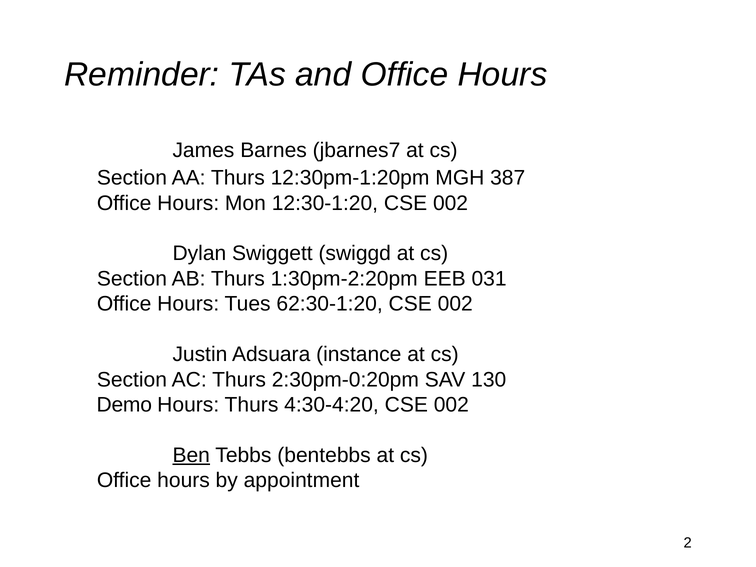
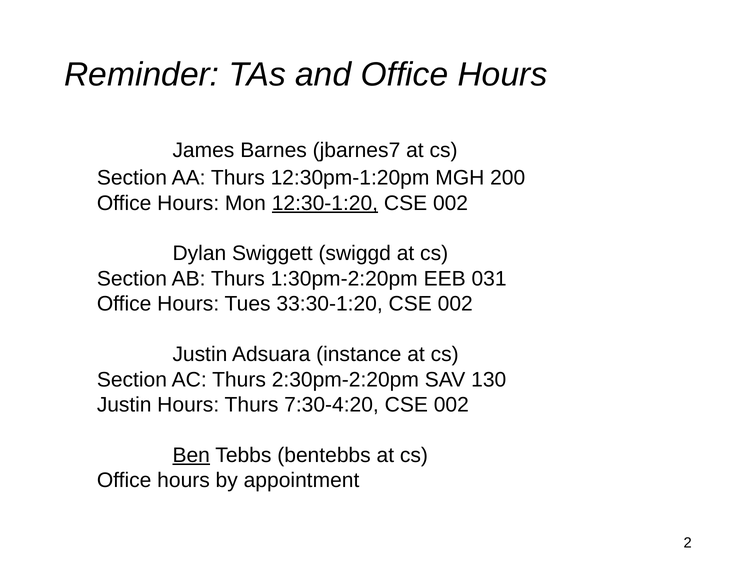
387: 387 -> 200 (508, 178)
12:30-1:20 underline: none -> present (325, 203)
62:30-1:20: 62:30-1:20 -> 33:30-1:20 (330, 304)
2:30pm-0:20pm: 2:30pm-0:20pm -> 2:30pm-2:20pm (345, 380)
Demo: Demo -> Justin (124, 405)
4:30-4:20: 4:30-4:20 -> 7:30-4:20 (332, 405)
